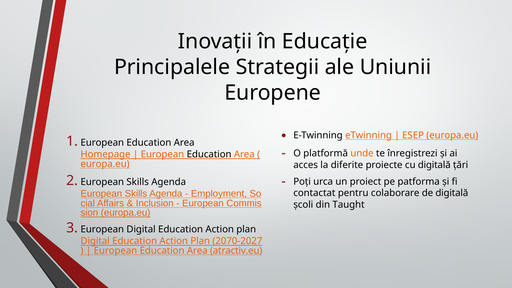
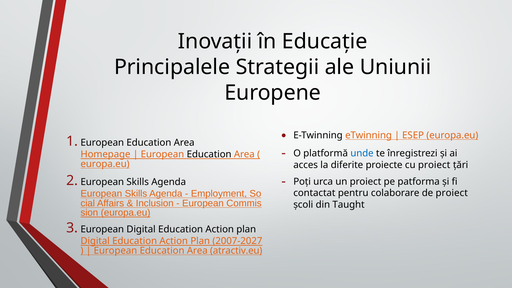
unde colour: orange -> blue (362, 153)
cu digitală: digitală -> proiect (434, 165)
de digitală: digitală -> proiect (452, 193)
2070-2027: 2070-2027 -> 2007-2027 (237, 241)
